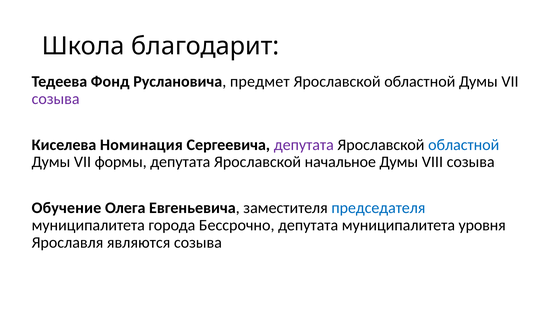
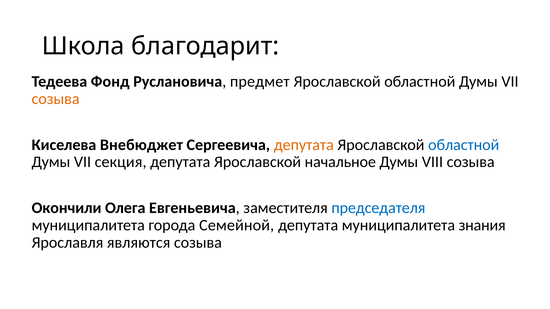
созыва colour: purple -> orange (56, 99)
Номинация: Номинация -> Внебюджет (141, 145)
депутата colour: purple -> orange (304, 145)
формы: формы -> секция (121, 162)
Обучение: Обучение -> Окончили (67, 208)
Бессрочно: Бессрочно -> Семейной (237, 226)
уровня: уровня -> знания (482, 226)
